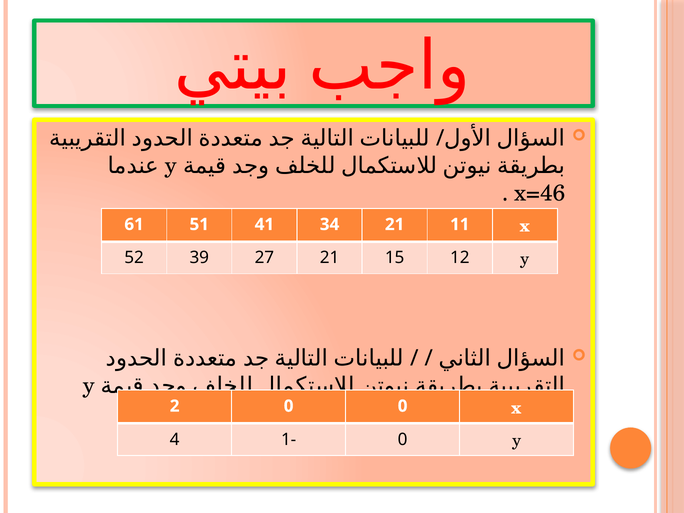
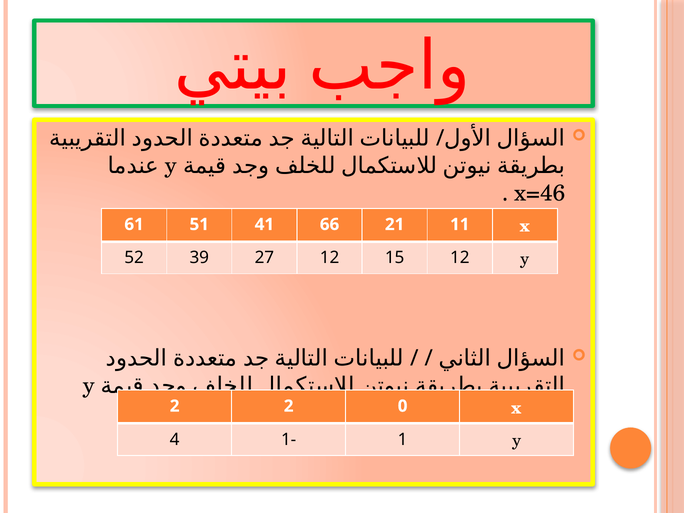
34: 34 -> 66 (330, 224)
27 21: 21 -> 12 (330, 258)
2 0: 0 -> 2 (289, 406)
1 0: 0 -> 1 (403, 439)
